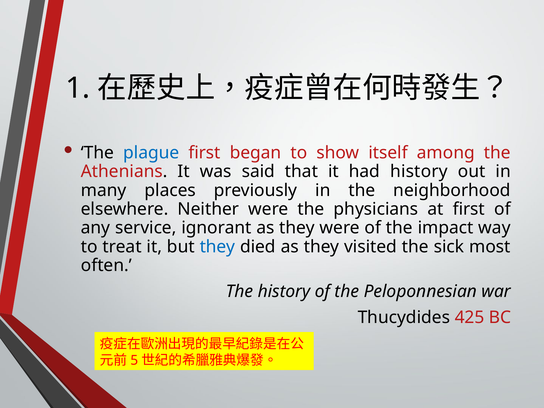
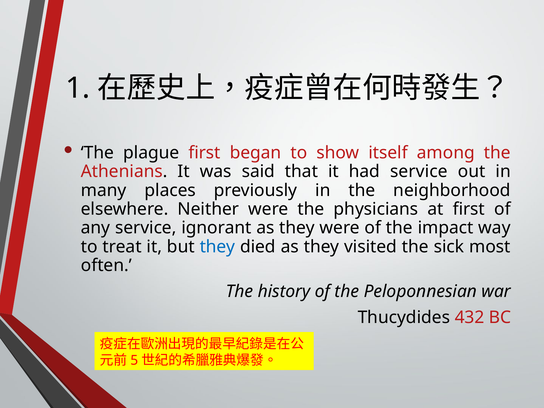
plague colour: blue -> black (151, 153)
had history: history -> service (419, 172)
425: 425 -> 432 (470, 318)
